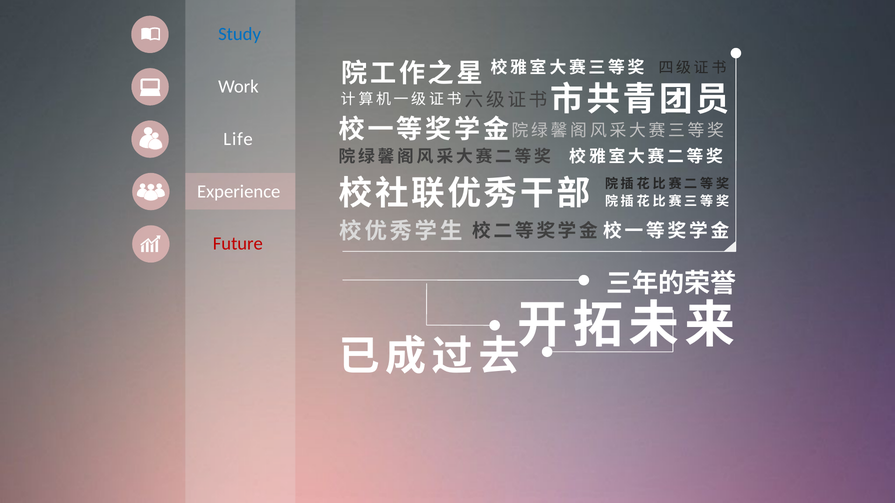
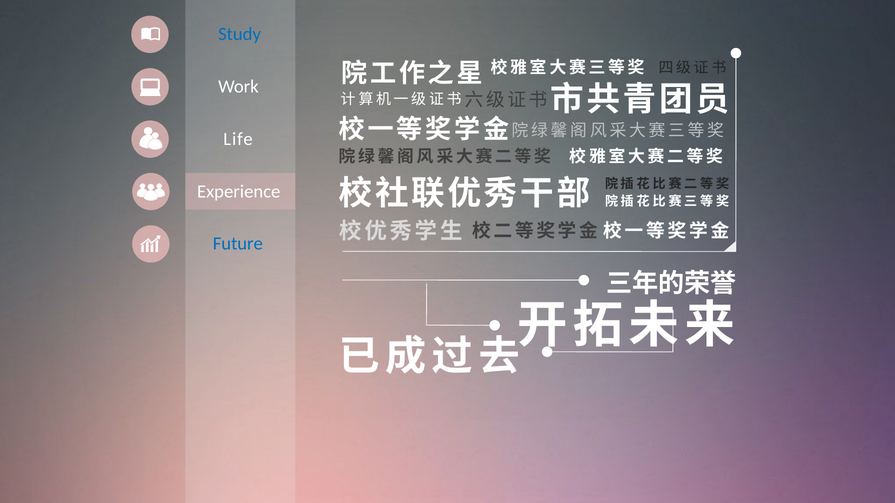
Future colour: red -> blue (238, 244)
